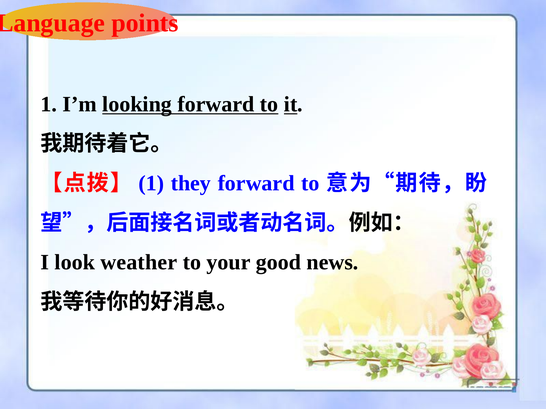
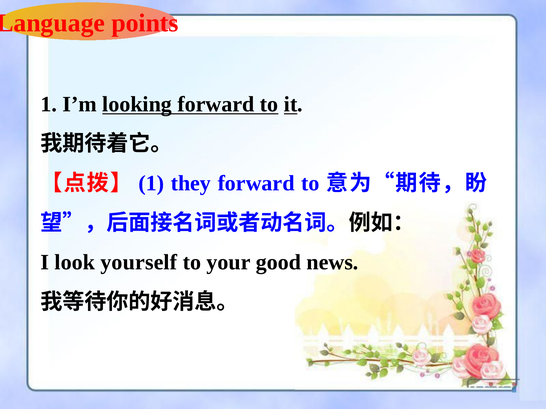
weather: weather -> yourself (139, 263)
